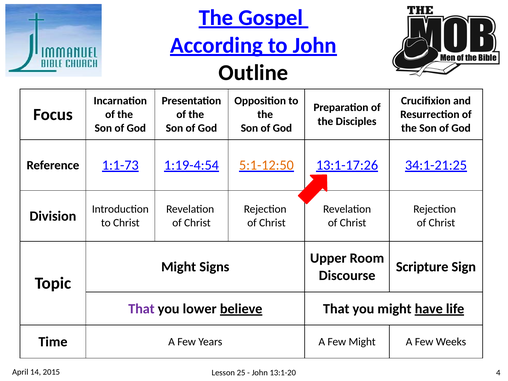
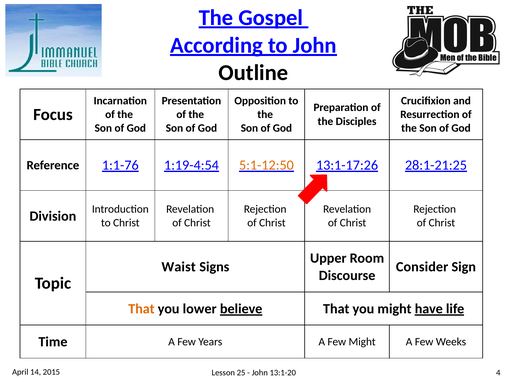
1:1-73: 1:1-73 -> 1:1-76 (120, 165)
34:1-21:25: 34:1-21:25 -> 28:1-21:25 (436, 165)
Might: Might -> Waist (179, 267)
Scripture: Scripture -> Consider (422, 267)
That colour: purple -> orange (141, 309)
